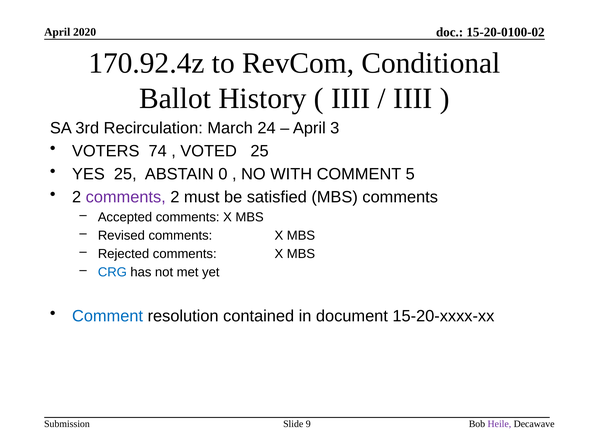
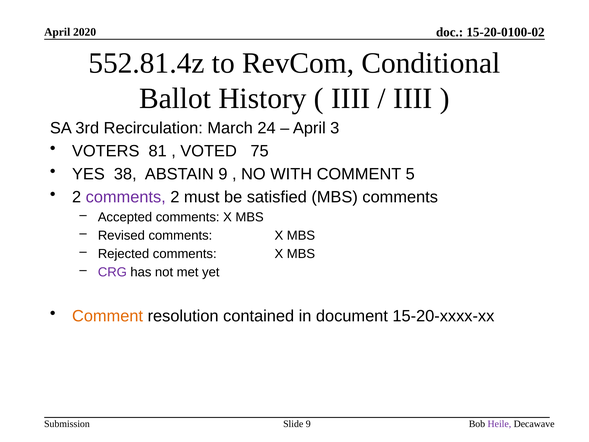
170.92.4z: 170.92.4z -> 552.81.4z (146, 63)
74: 74 -> 81 (158, 151)
VOTED 25: 25 -> 75 (260, 151)
YES 25: 25 -> 38 (125, 174)
ABSTAIN 0: 0 -> 9 (223, 174)
CRG colour: blue -> purple (112, 272)
Comment colour: blue -> orange (108, 316)
